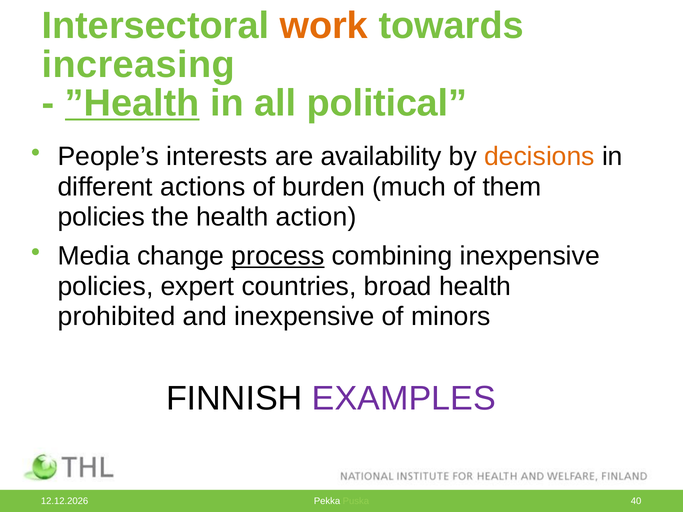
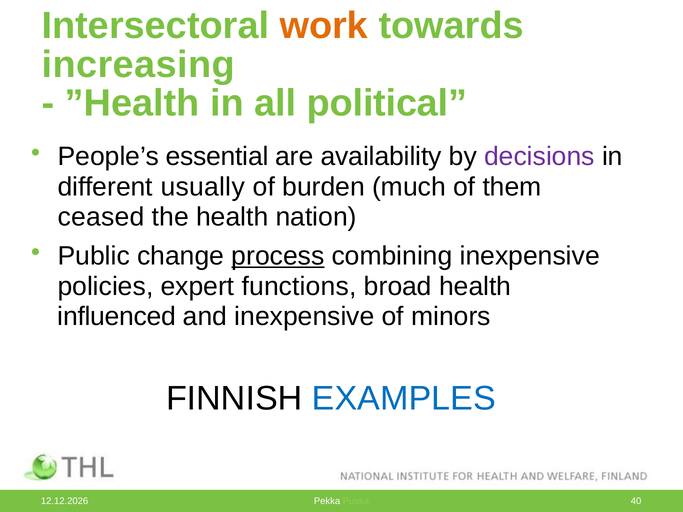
”Health underline: present -> none (132, 103)
interests: interests -> essential (217, 157)
decisions colour: orange -> purple (539, 157)
actions: actions -> usually (203, 187)
policies: policies -> ceased (101, 217)
action: action -> nation (316, 217)
Media: Media -> Public (94, 256)
countries: countries -> functions (299, 286)
prohibited: prohibited -> influenced (117, 317)
EXAMPLES colour: purple -> blue (404, 399)
